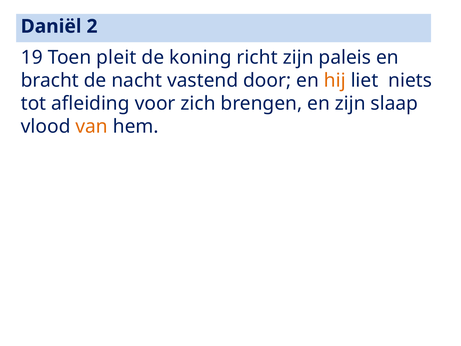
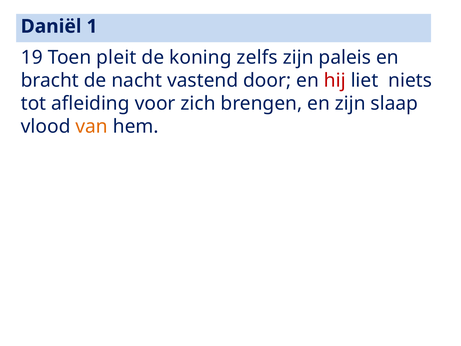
2: 2 -> 1 (92, 26)
richt: richt -> zelfs (257, 57)
hij colour: orange -> red (335, 80)
